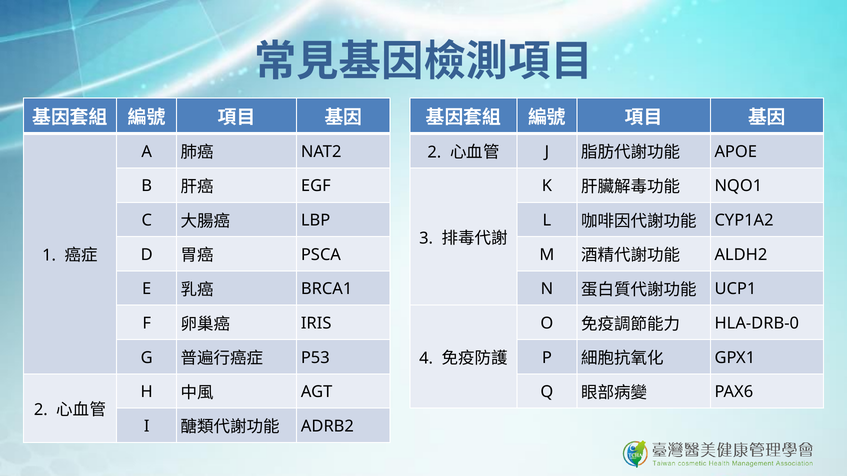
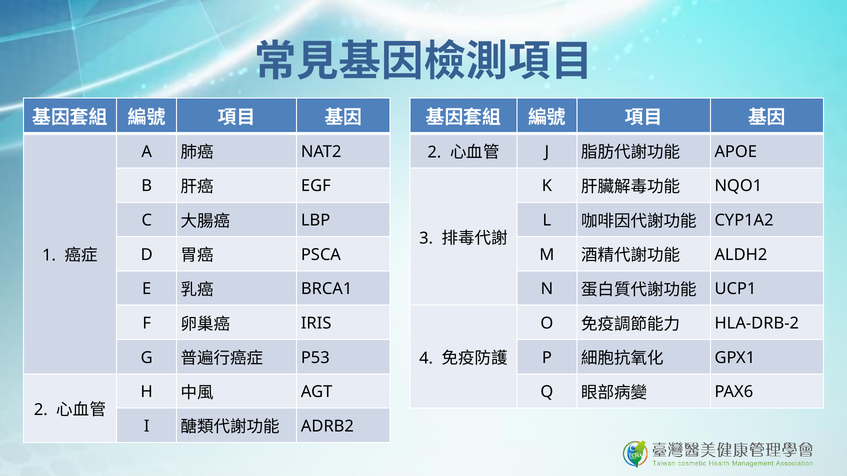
HLA-DRB-0: HLA-DRB-0 -> HLA-DRB-2 (757, 324)
